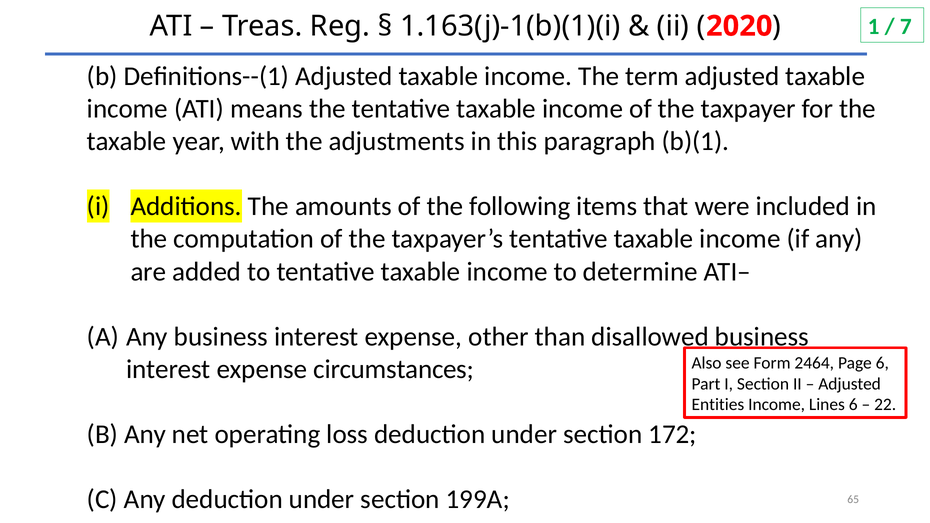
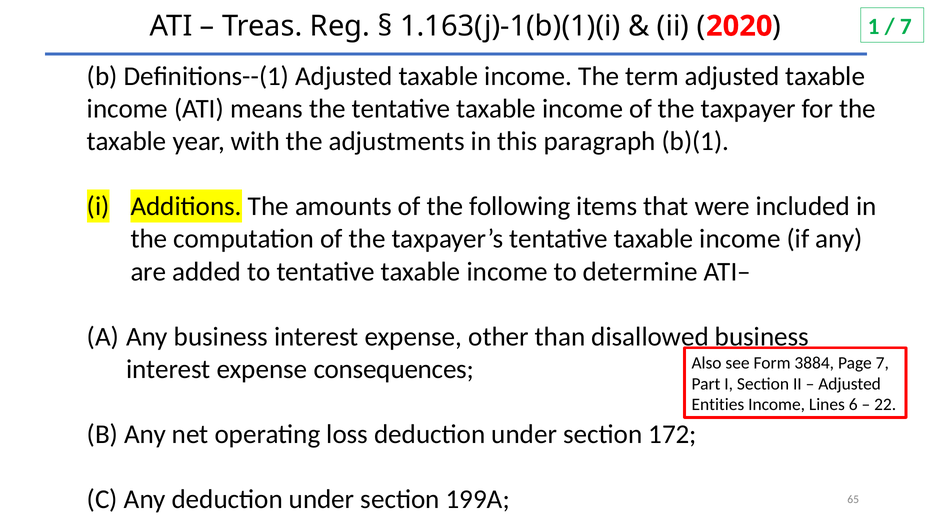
2464: 2464 -> 3884 (814, 363)
Page 6: 6 -> 7 (882, 363)
circumstances: circumstances -> consequences (394, 369)
